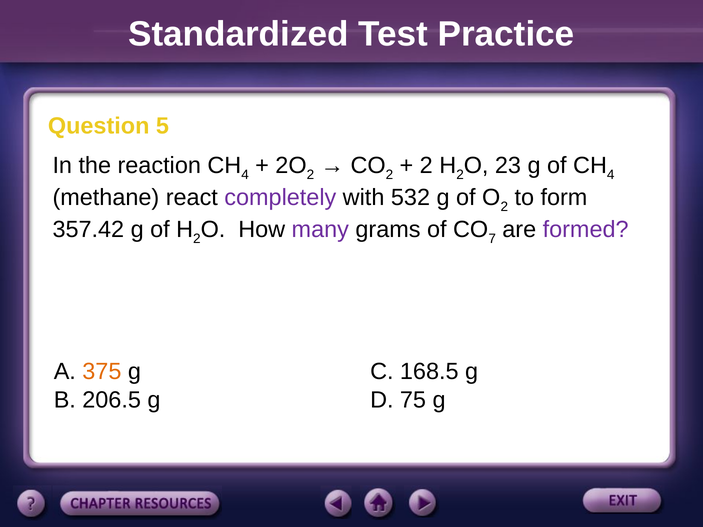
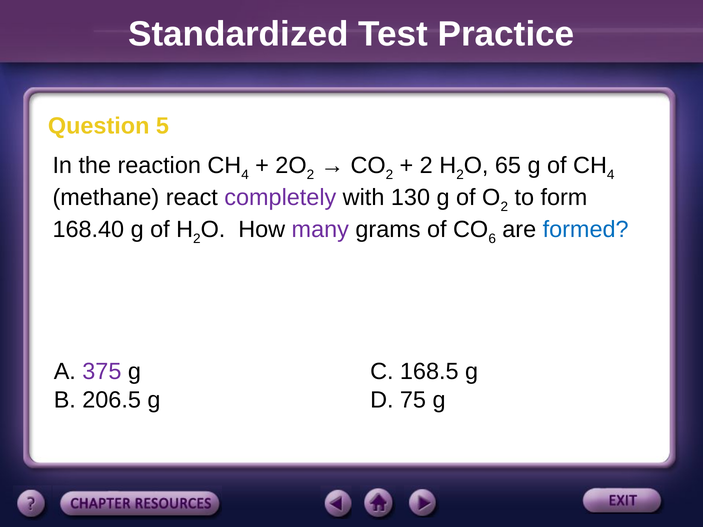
23: 23 -> 65 (508, 166)
532: 532 -> 130 (411, 198)
357.42: 357.42 -> 168.40 (88, 230)
7: 7 -> 6 (492, 239)
formed colour: purple -> blue (586, 230)
375 colour: orange -> purple (102, 372)
